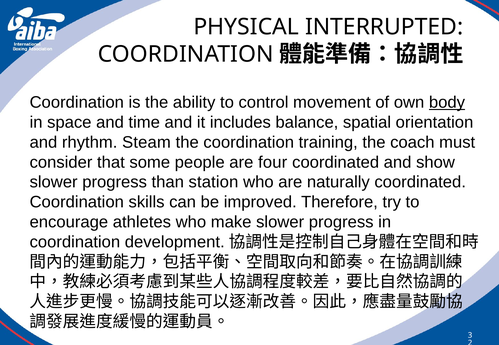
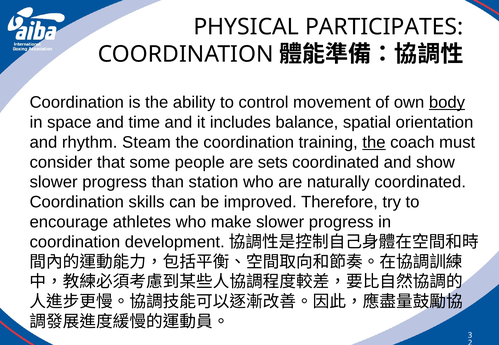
INTERRUPTED: INTERRUPTED -> PARTICIPATES (384, 27)
the underline: none -> present (374, 143)
four: four -> sets (273, 162)
